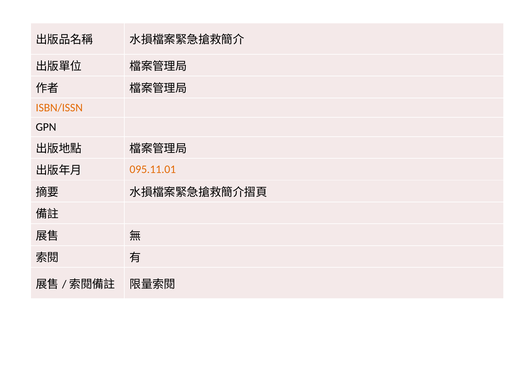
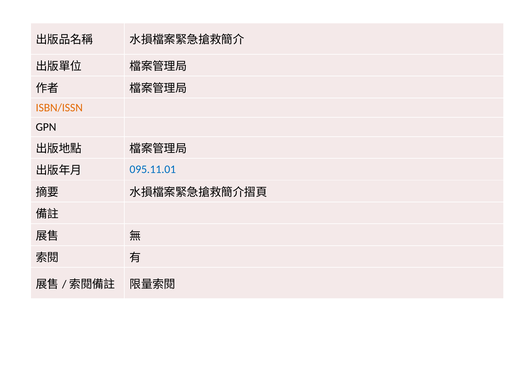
095.11.01 colour: orange -> blue (153, 169)
